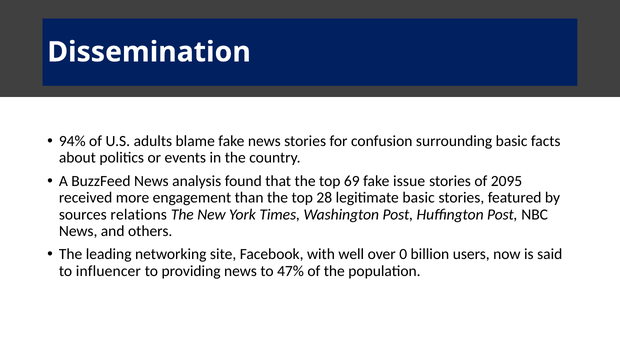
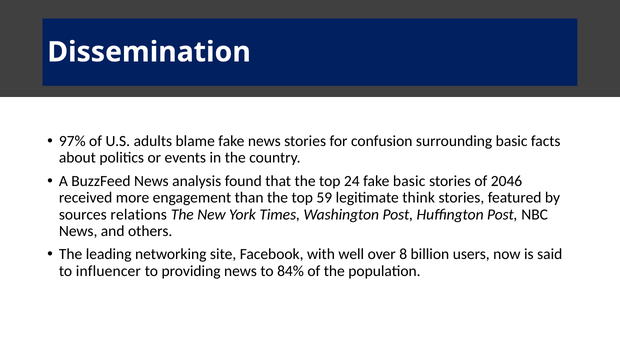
94%: 94% -> 97% (72, 141)
69: 69 -> 24 (352, 181)
fake issue: issue -> basic (409, 181)
2095: 2095 -> 2046 (507, 181)
28: 28 -> 59 (324, 198)
legitimate basic: basic -> think (419, 198)
0: 0 -> 8 (403, 255)
47%: 47% -> 84% (291, 272)
